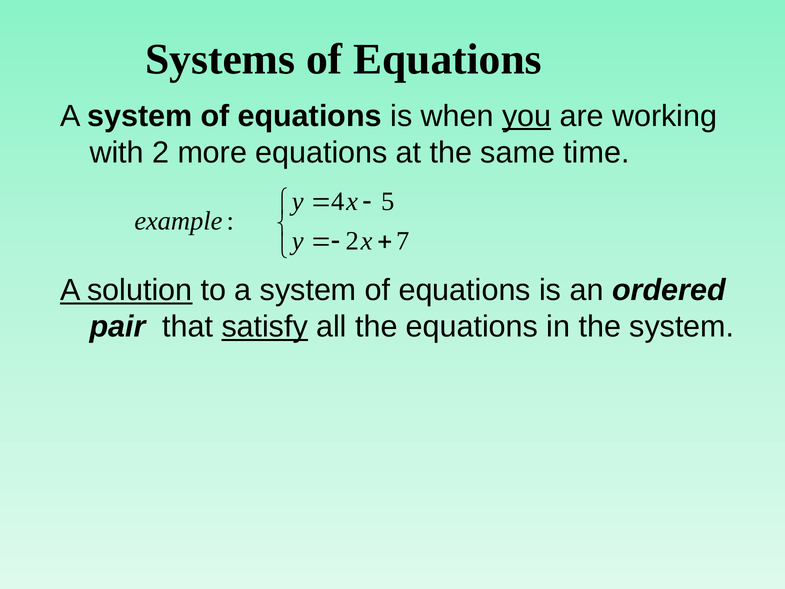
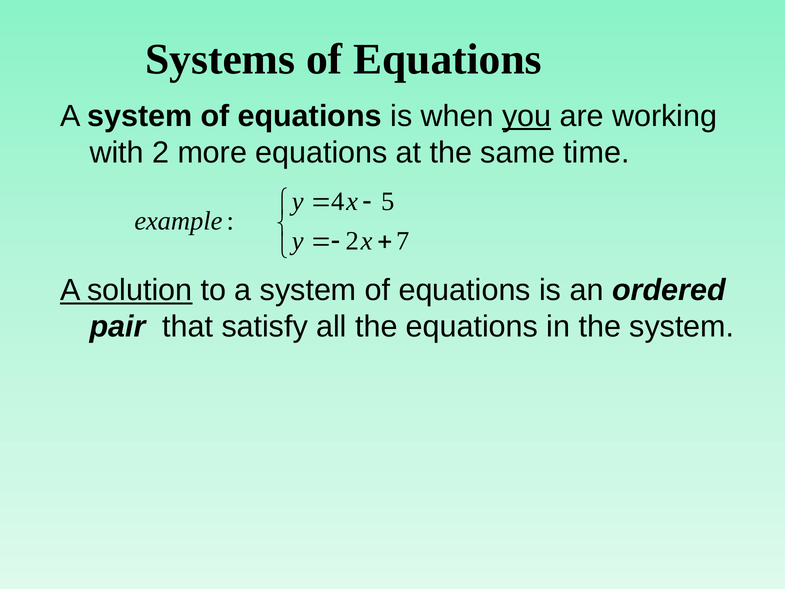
satisfy underline: present -> none (265, 327)
